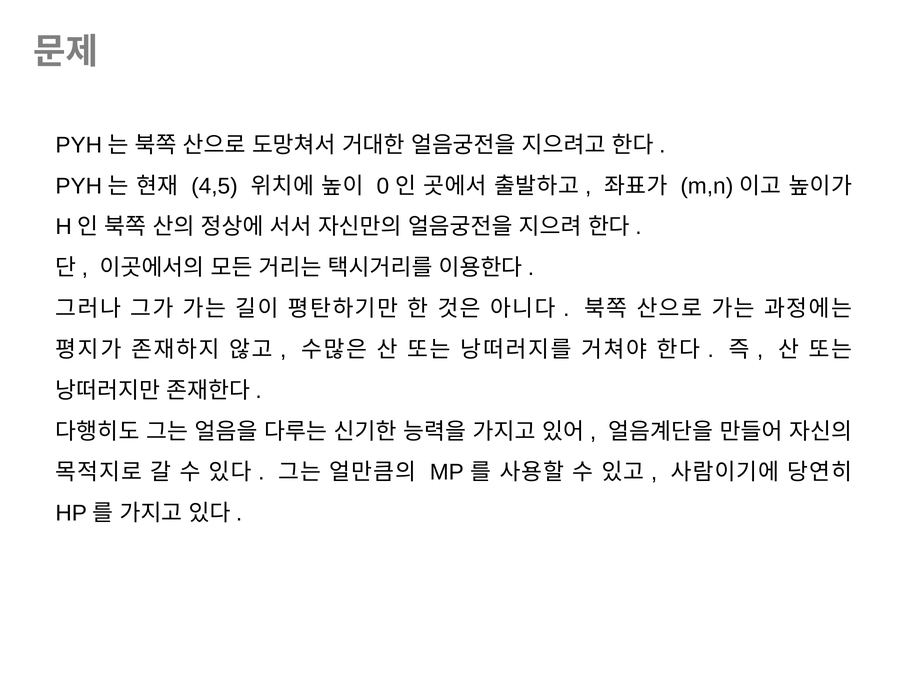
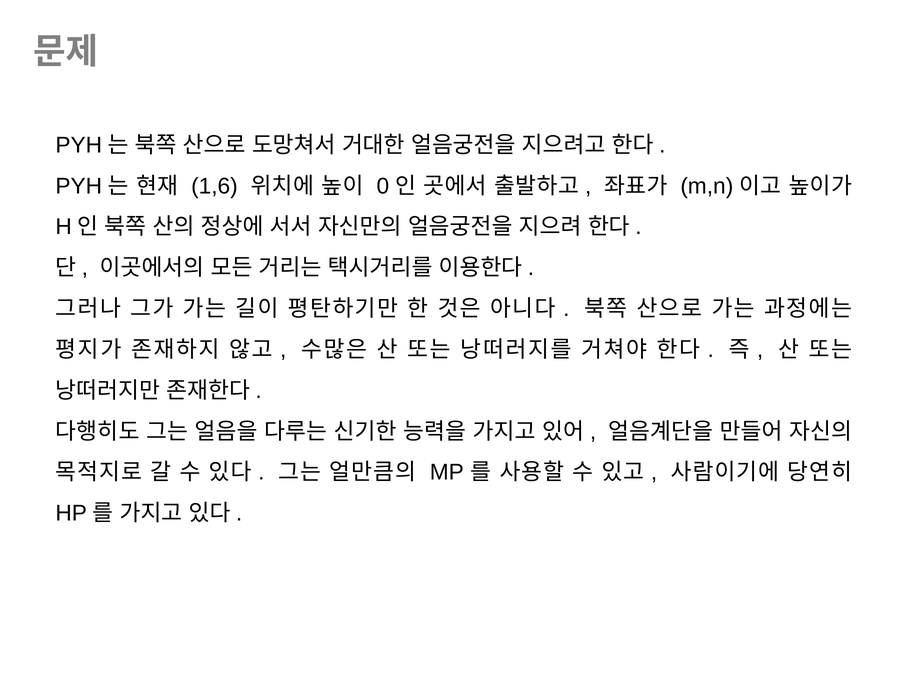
4,5: 4,5 -> 1,6 (214, 186)
